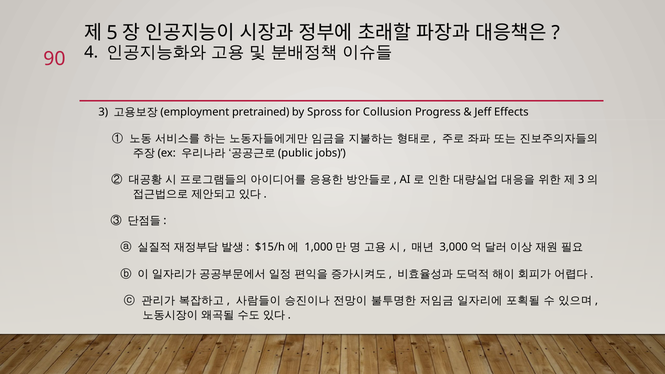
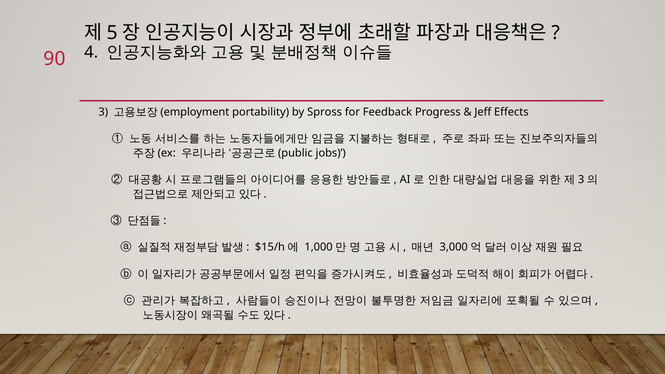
pretrained: pretrained -> portability (261, 112)
Collusion: Collusion -> Feedback (387, 112)
